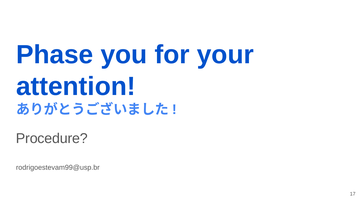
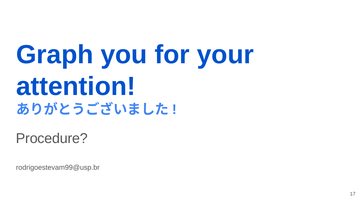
Phase: Phase -> Graph (55, 55)
